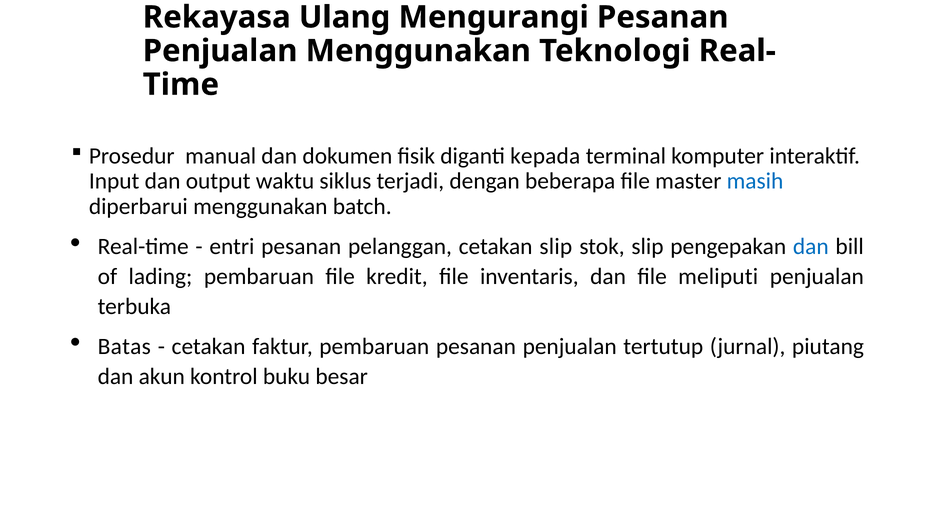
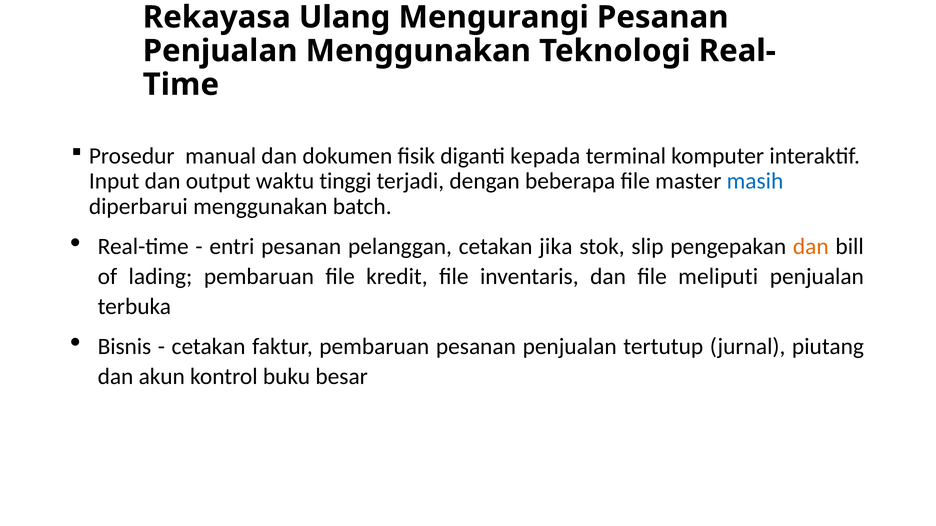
siklus: siklus -> tinggi (345, 181)
cetakan slip: slip -> jika (556, 247)
dan colour: blue -> orange (811, 247)
Batas: Batas -> Bisnis (124, 347)
